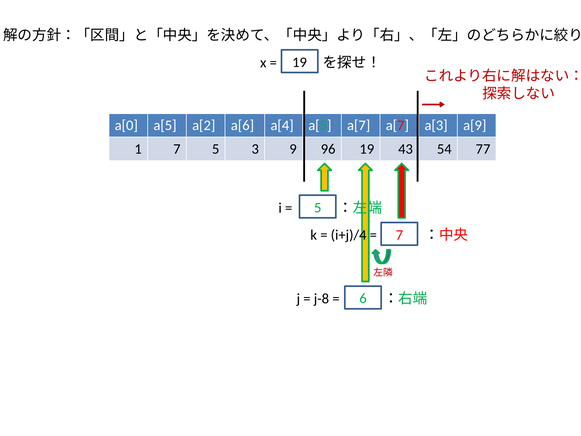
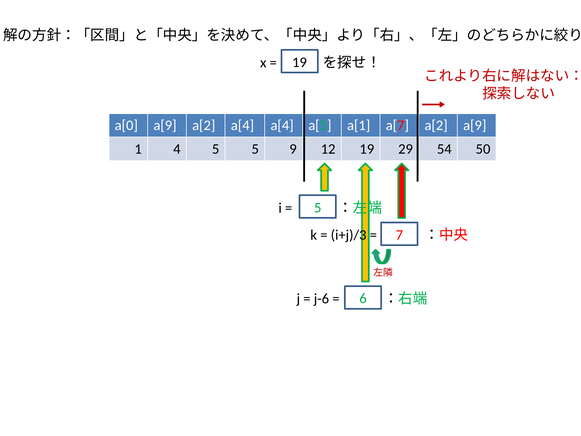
a[0 a[5: a[5 -> a[9 (165, 125)
a[2 a[6: a[6 -> a[4 (242, 125)
a[5 a[7: a[7 -> a[1 (359, 125)
a[7 a[3: a[3 -> a[2 (436, 125)
1 7: 7 -> 4 (177, 149)
5 3: 3 -> 5 (255, 149)
96: 96 -> 12 (328, 149)
43: 43 -> 29 (406, 149)
77: 77 -> 50 (483, 149)
i+j)/4: i+j)/4 -> i+j)/3 (349, 235)
j-8: j-8 -> j-6 (321, 299)
